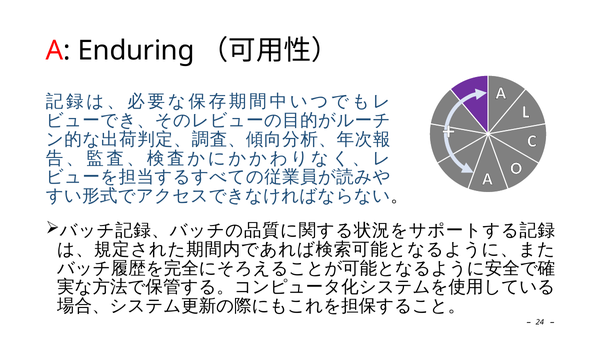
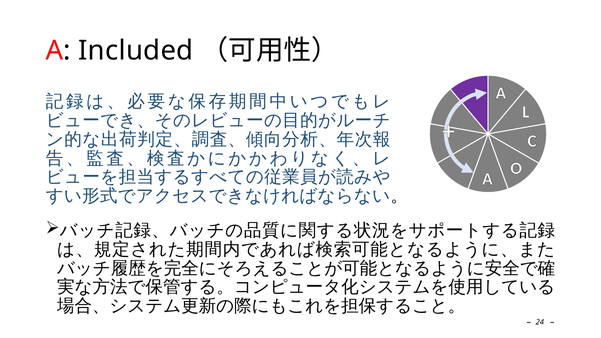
Enduring: Enduring -> Included (136, 50)
